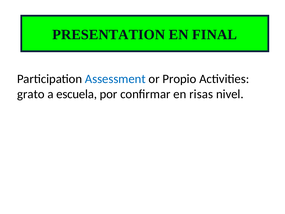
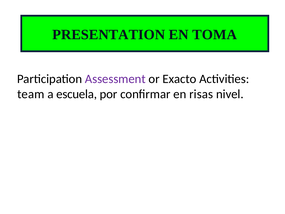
FINAL: FINAL -> TOMA (215, 34)
Assessment colour: blue -> purple (115, 79)
Propio: Propio -> Exacto (179, 79)
grato: grato -> team (31, 94)
